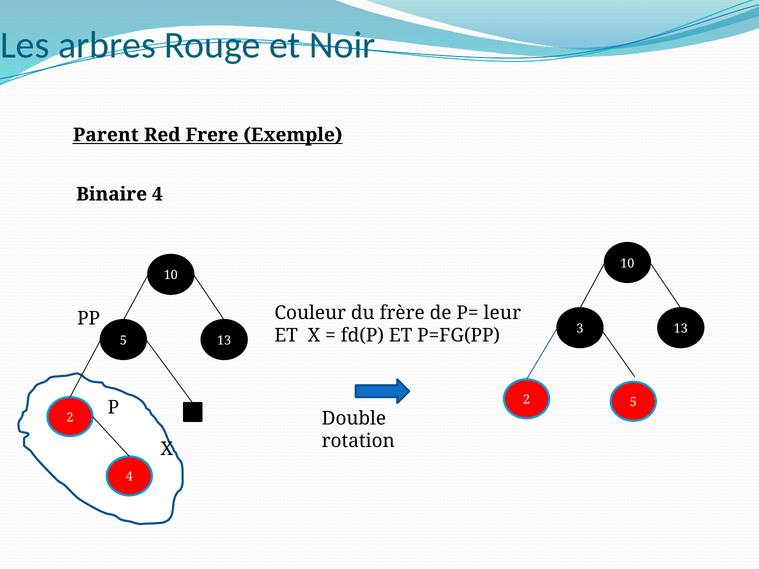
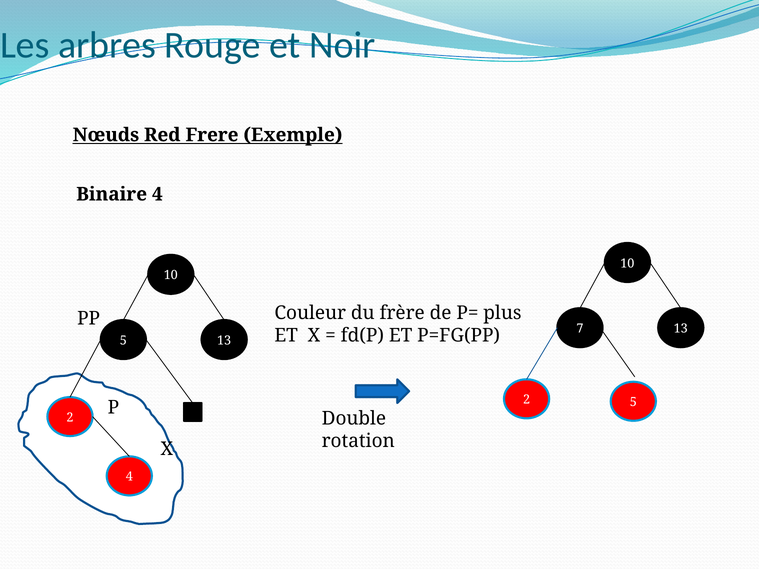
Parent: Parent -> Nœuds (106, 135)
leur: leur -> plus (502, 313)
3: 3 -> 7 (580, 329)
